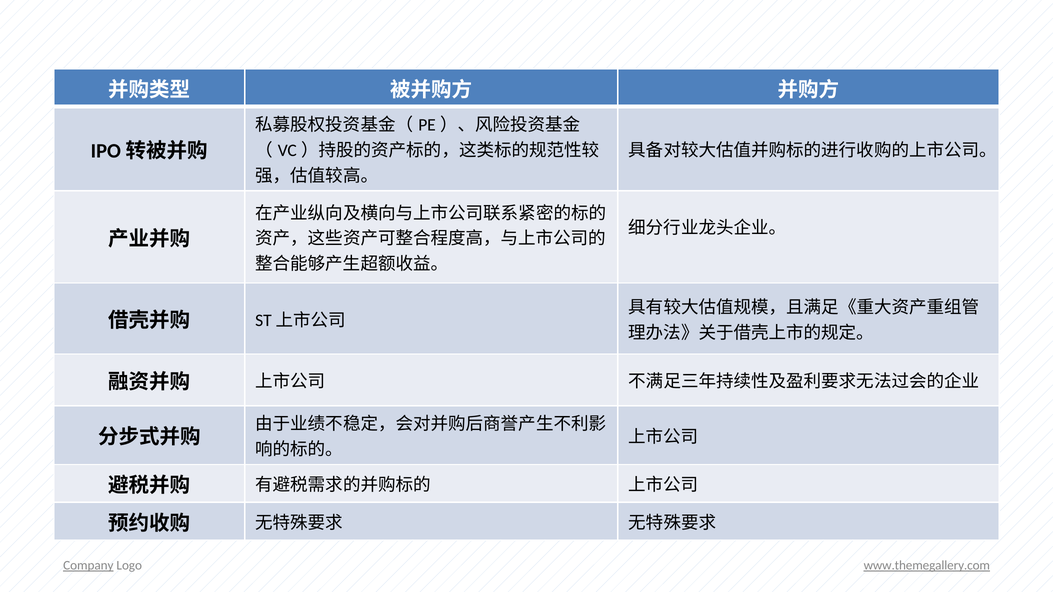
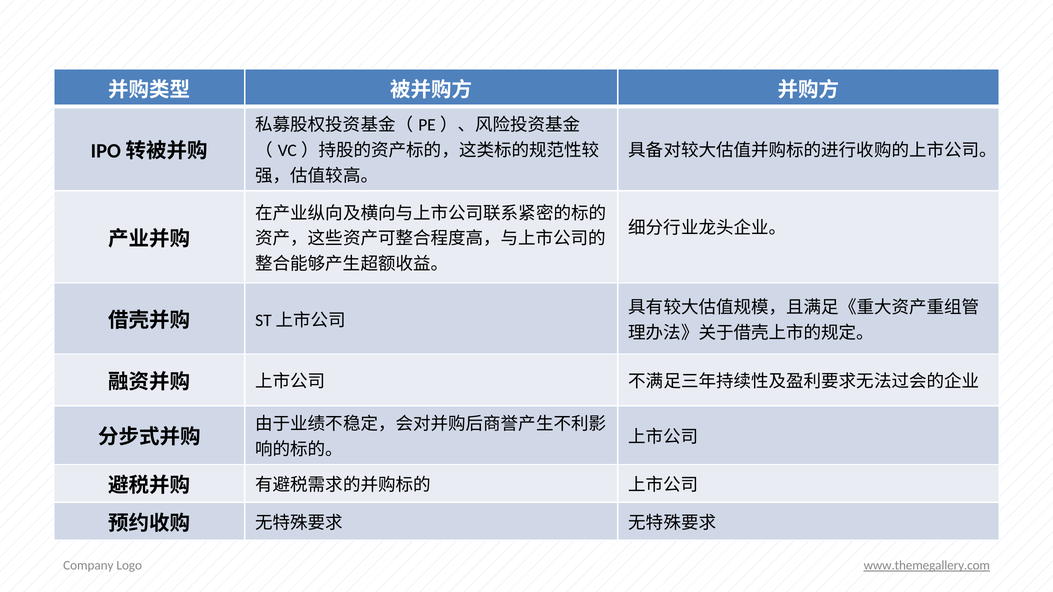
Company underline: present -> none (88, 566)
